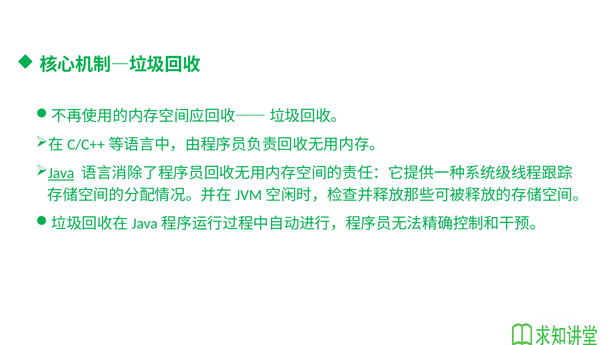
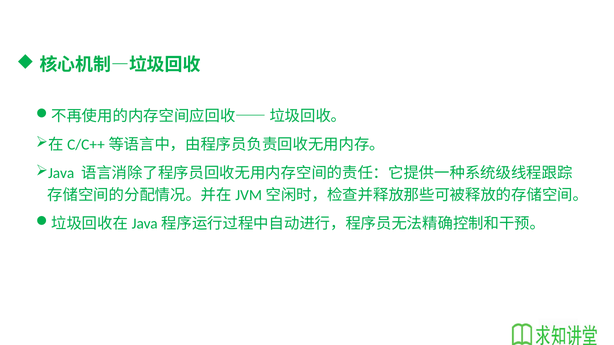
Java underline: present -> none (61, 173)
